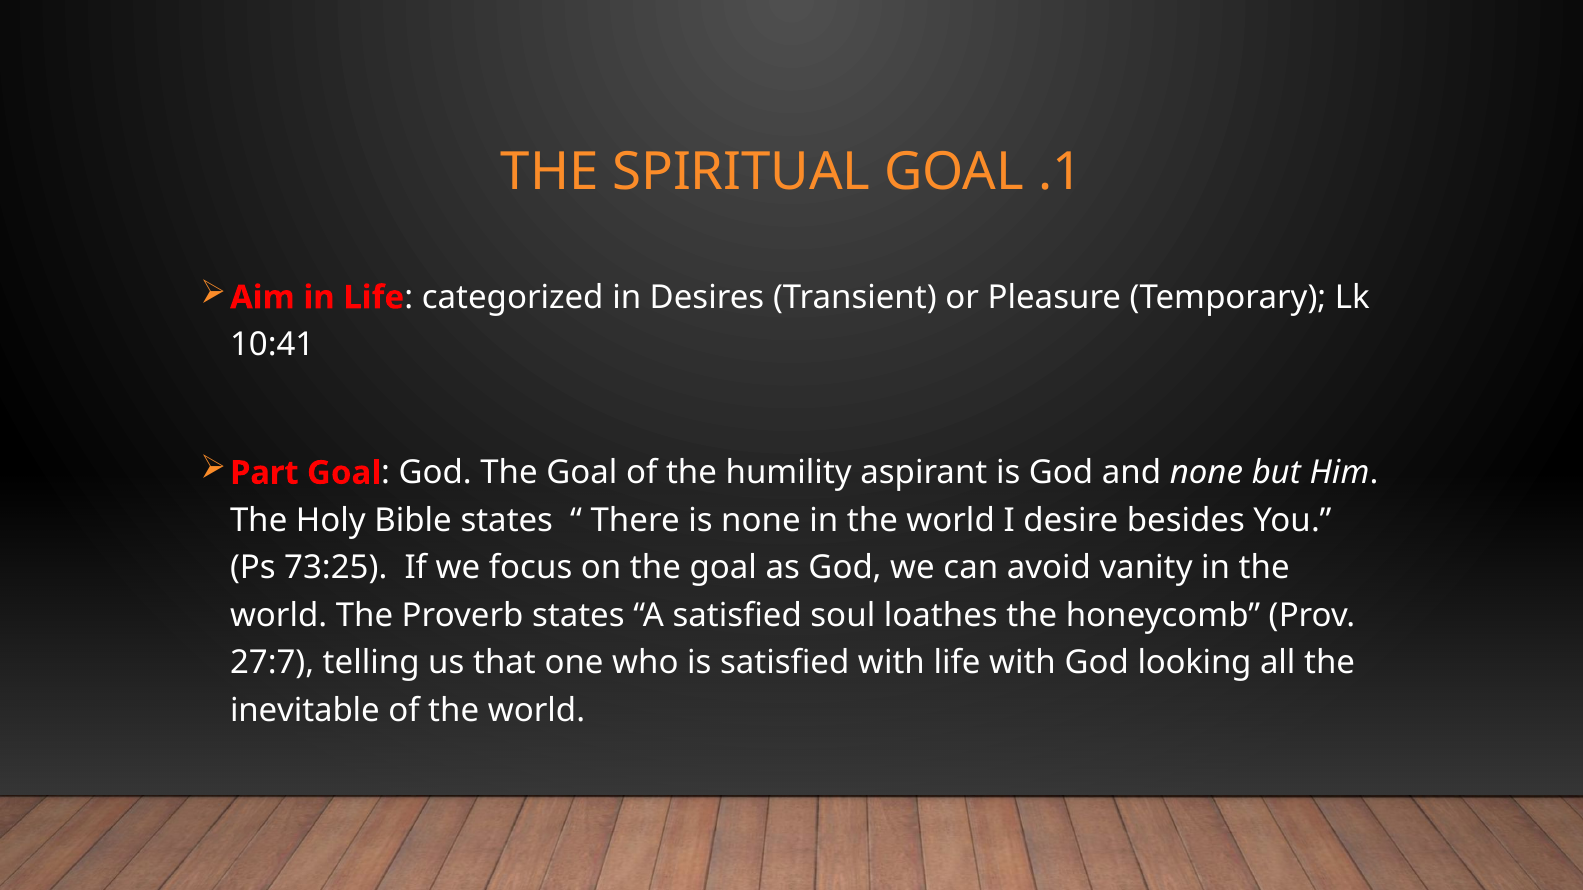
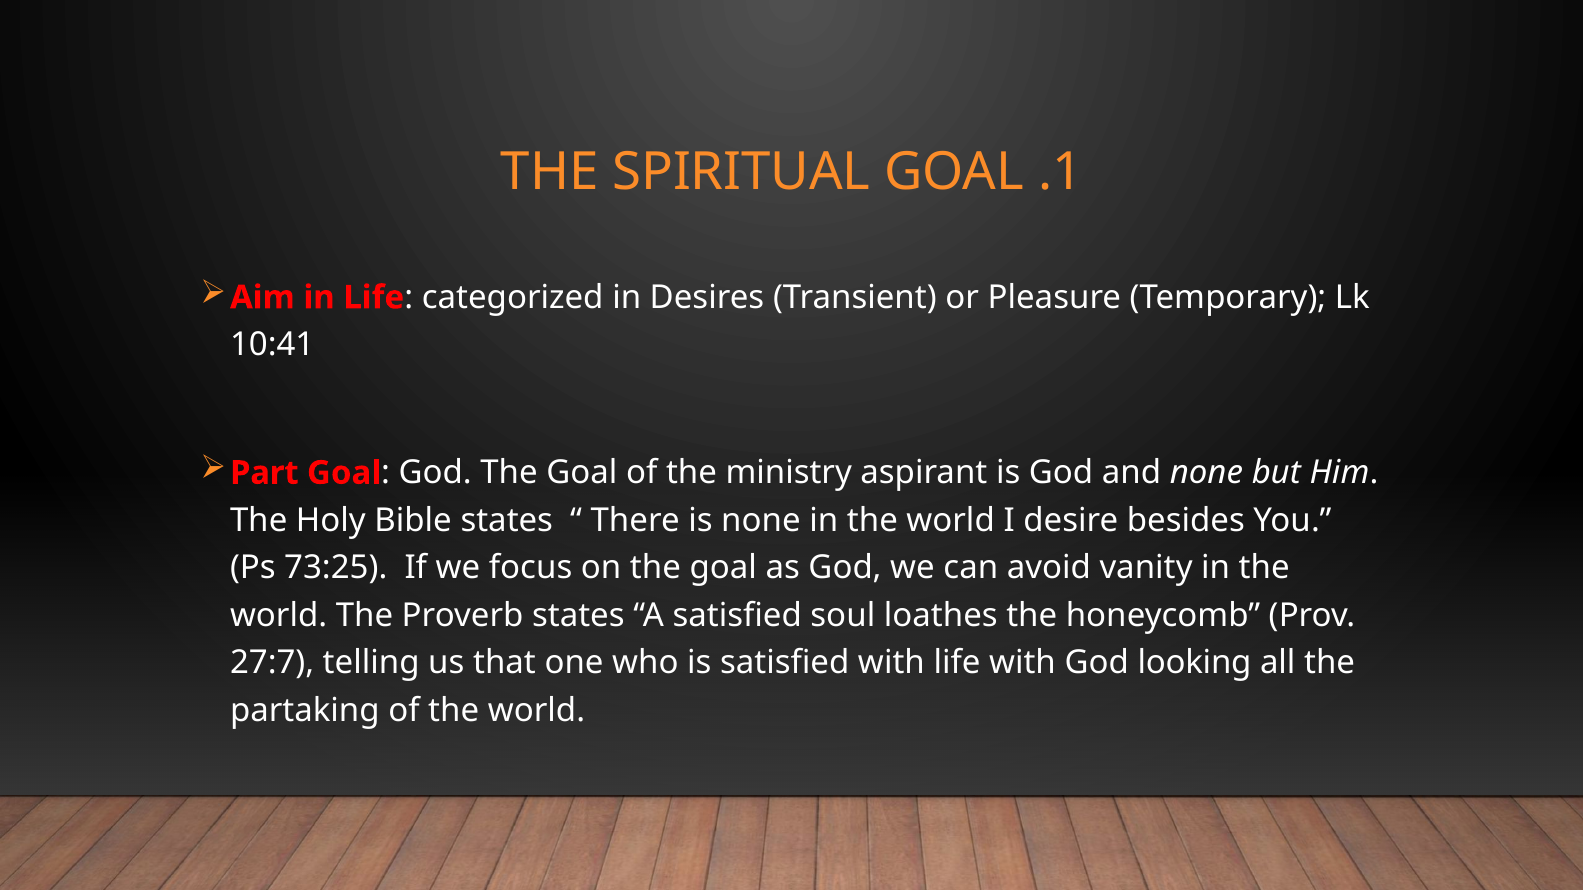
humility: humility -> ministry (789, 473)
inevitable: inevitable -> partaking (305, 711)
